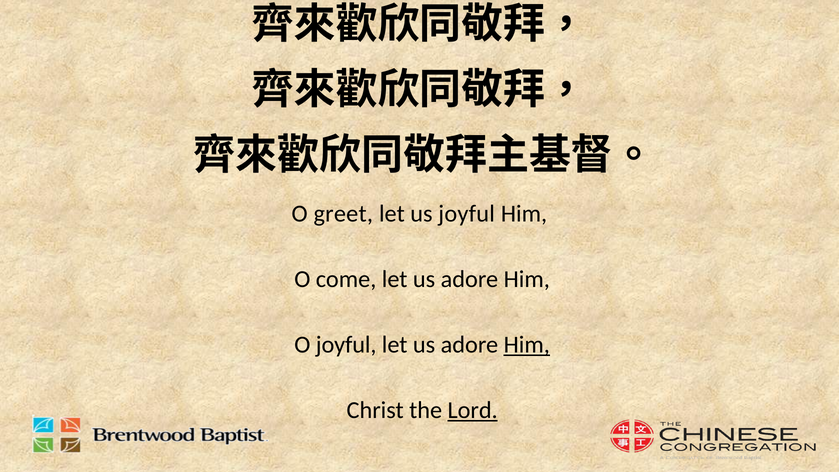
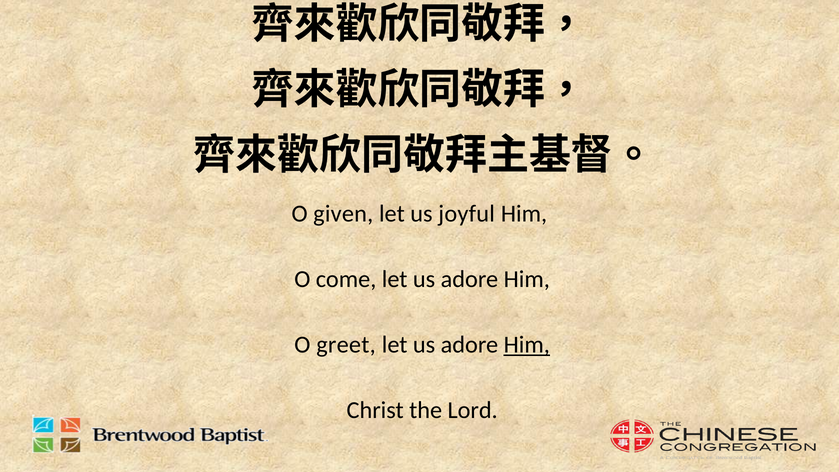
greet: greet -> given (343, 214)
O joyful: joyful -> greet (346, 345)
Lord underline: present -> none (473, 410)
